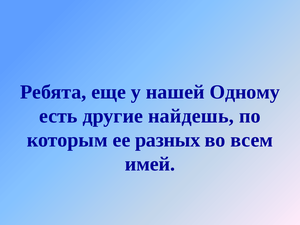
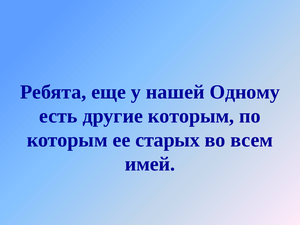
другие найдешь: найдешь -> которым (191, 116)
разных: разных -> старых (168, 140)
